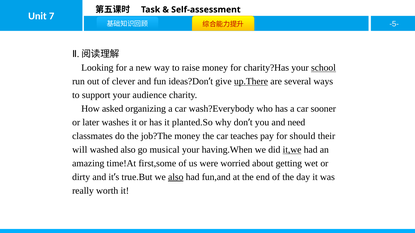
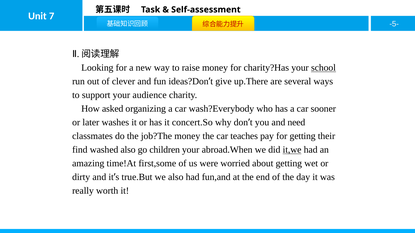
up.There underline: present -> none (251, 82)
planted.So: planted.So -> concert.So (192, 123)
for should: should -> getting (303, 136)
will: will -> find (80, 150)
musical: musical -> children (165, 150)
having.When: having.When -> abroad.When (227, 150)
also underline: present -> none (176, 177)
